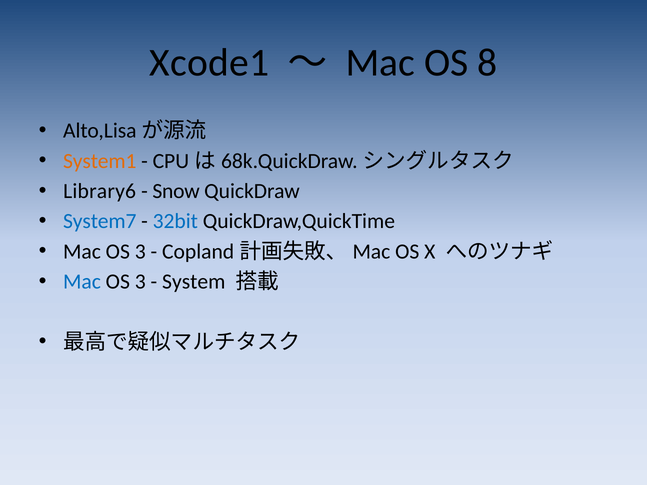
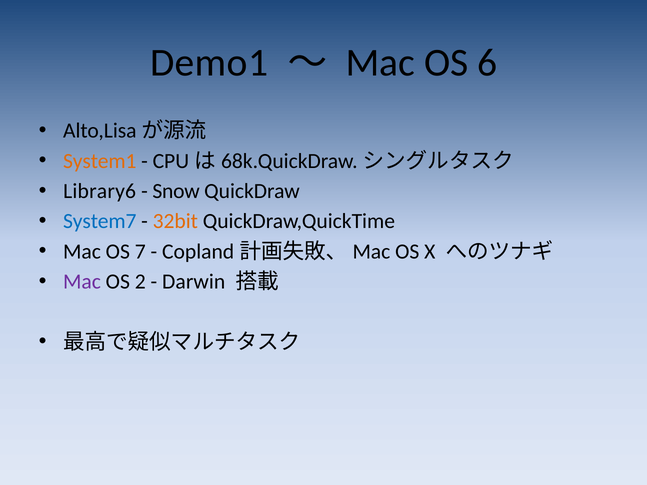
Xcode1: Xcode1 -> Demo1 (209, 63)
8: 8 -> 6 (487, 63)
32bit colour: blue -> orange (175, 221)
3: 3 -> 7 (140, 252)
Mac colour: blue -> purple (82, 282)
3: 3 -> 2 (140, 282)
System: System -> Darwin (194, 282)
